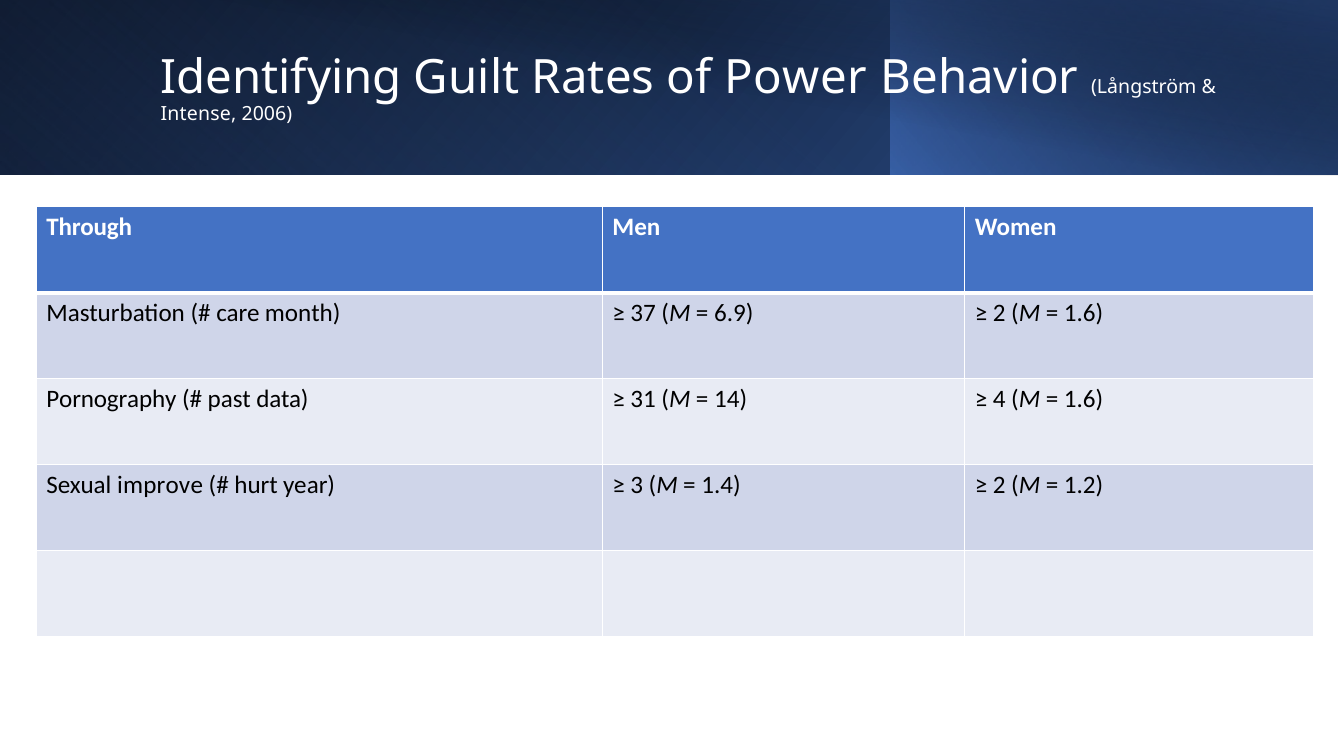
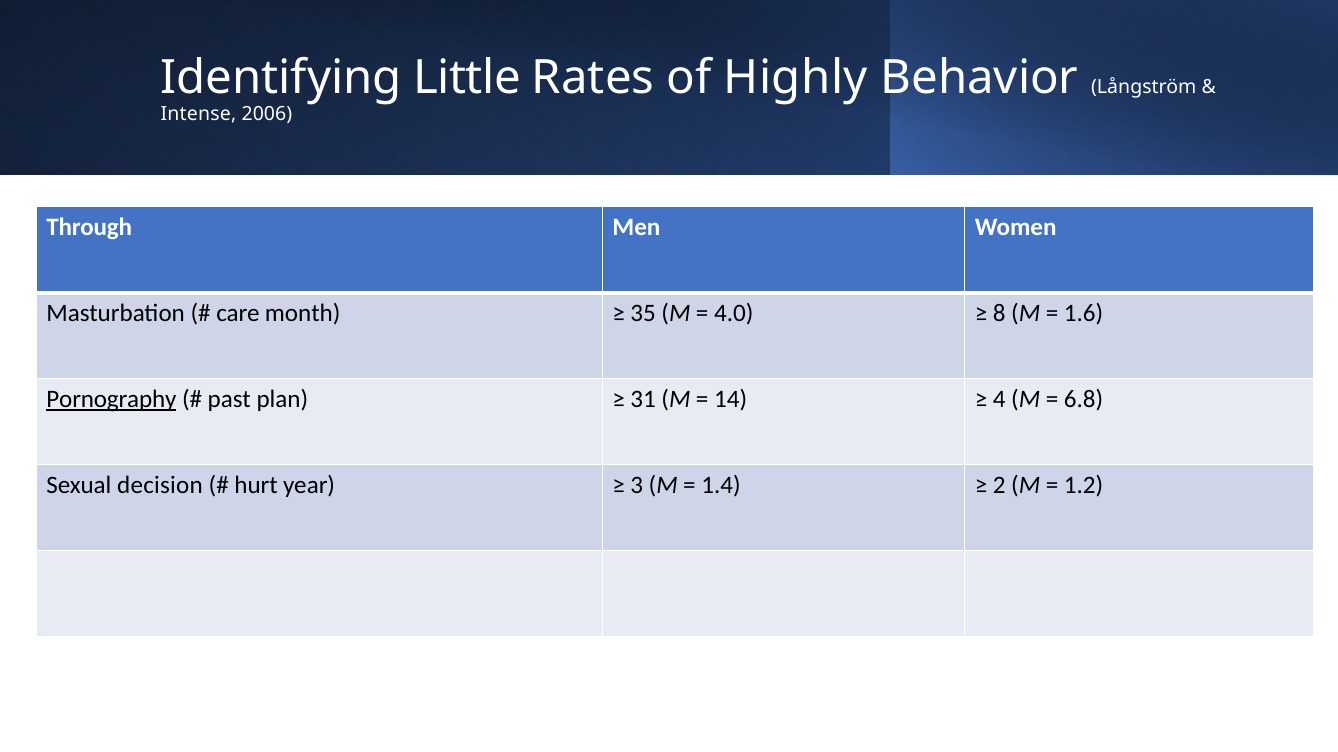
Guilt: Guilt -> Little (467, 78)
Power: Power -> Highly (796, 78)
37: 37 -> 35 (643, 314)
6.9: 6.9 -> 4.0 (734, 314)
2: 2 -> 8 (999, 314)
Pornography underline: none -> present (111, 400)
data: data -> plan (282, 400)
1.6: 1.6 -> 6.8 (1084, 400)
improve: improve -> decision (160, 486)
